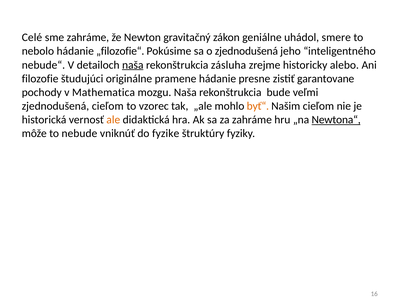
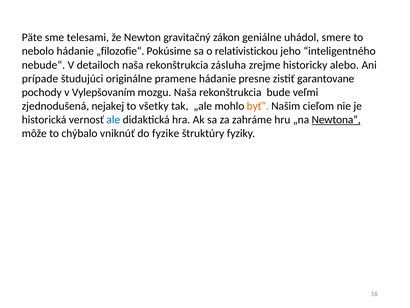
Celé: Celé -> Päte (32, 37)
sme zahráme: zahráme -> telesami (88, 37)
o zjednodušená: zjednodušená -> relativistickou (246, 51)
naša underline: present -> none (133, 65)
filozofie: filozofie -> prípade (40, 78)
Mathematica: Mathematica -> Vylepšovaním (104, 92)
zjednodušená cieľom: cieľom -> nejakej (108, 106)
vzorec: vzorec -> všetky (154, 106)
ale colour: orange -> blue (113, 119)
nebude: nebude -> chýbalo (79, 133)
